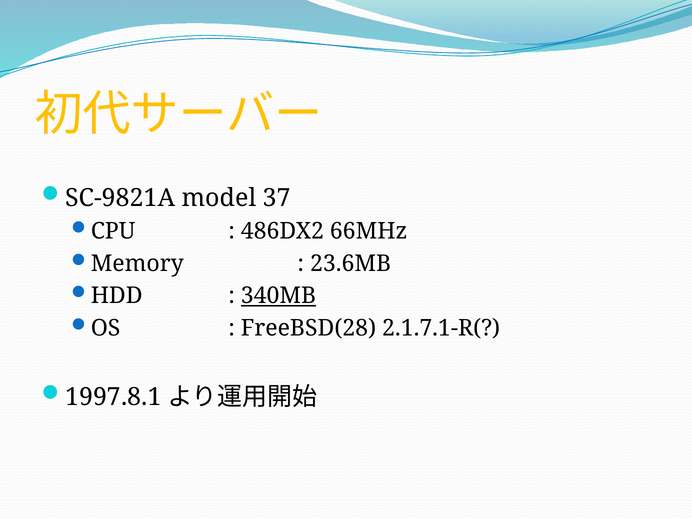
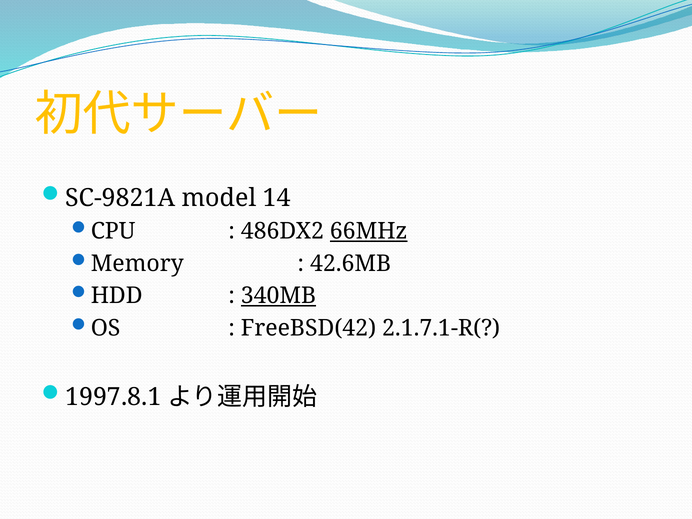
37: 37 -> 14 (277, 198)
66MHz underline: none -> present (369, 231)
23.6MB: 23.6MB -> 42.6MB (351, 263)
FreeBSD(28: FreeBSD(28 -> FreeBSD(42 (308, 328)
